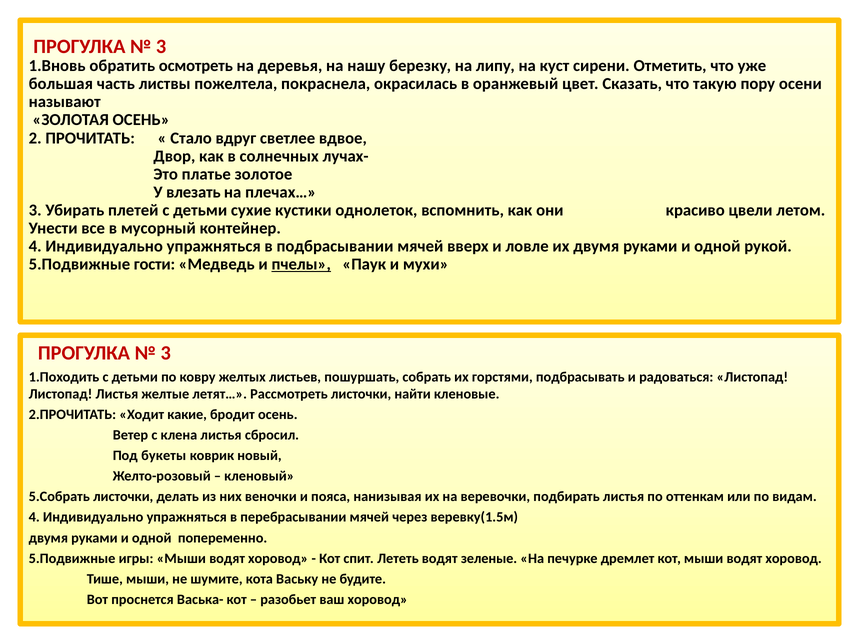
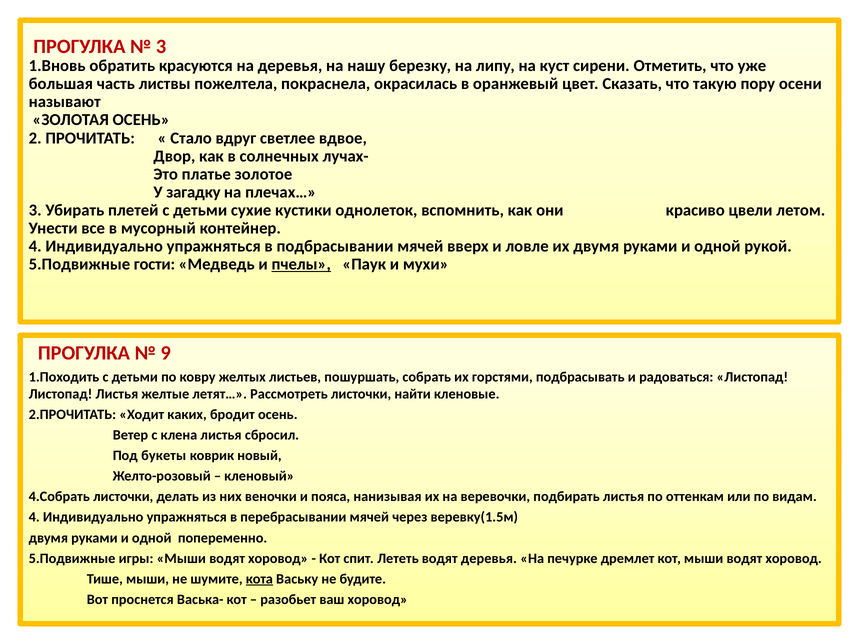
осмотреть: осмотреть -> красуются (196, 66)
влезать: влезать -> загадку (193, 192)
3: 3 -> 9 (166, 353)
какие: какие -> каких (187, 415)
5.Собрать: 5.Собрать -> 4.Собрать (59, 497)
водят зеленые: зеленые -> деревья (489, 559)
кота underline: none -> present (259, 579)
